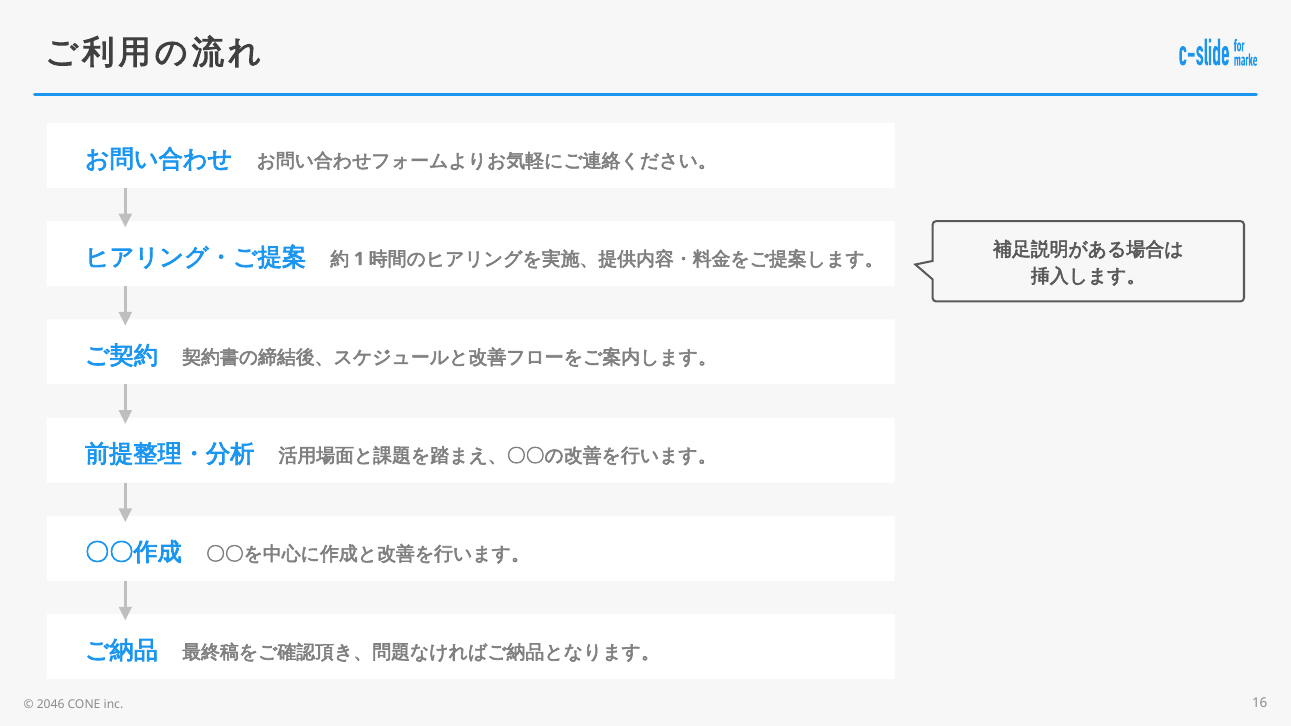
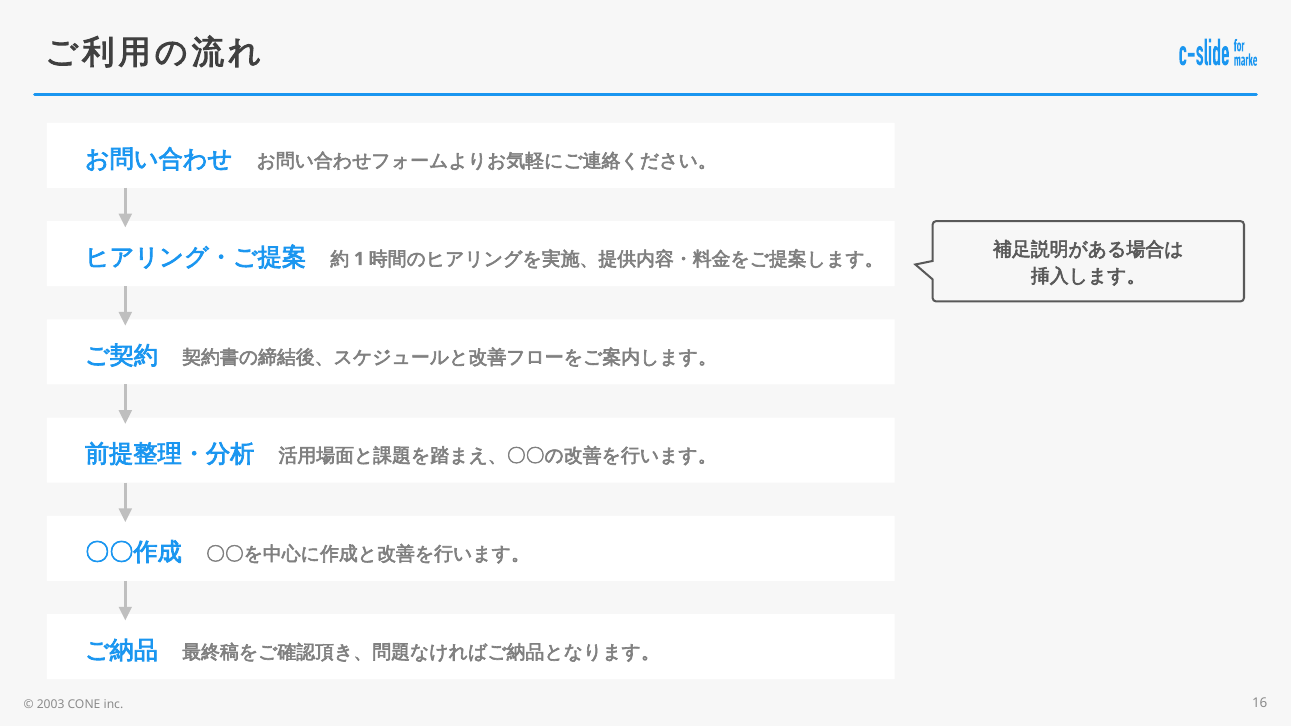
2046: 2046 -> 2003 (51, 704)
